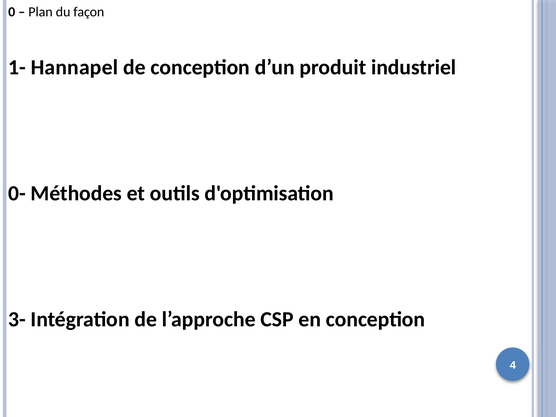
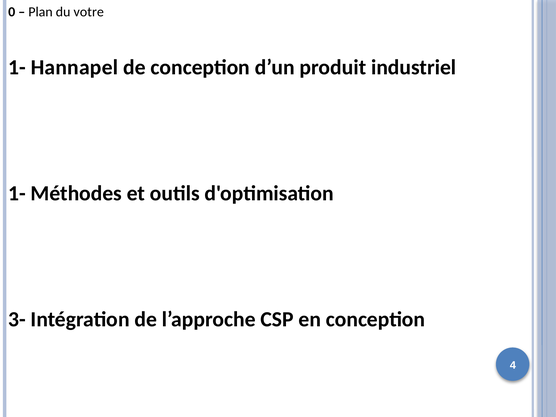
façon: façon -> votre (89, 12)
0-: 0- -> 1- (17, 193)
